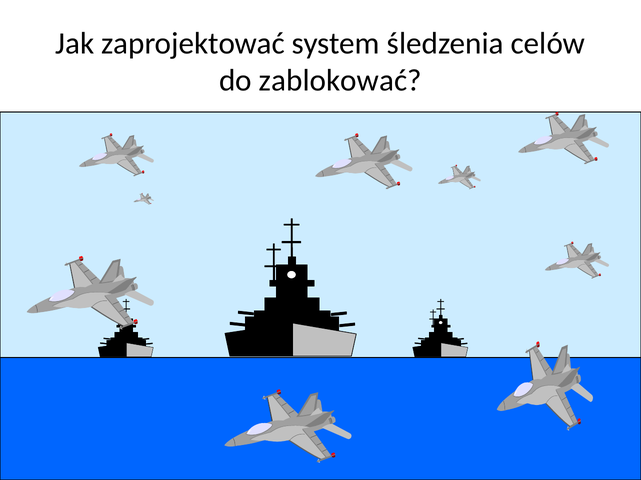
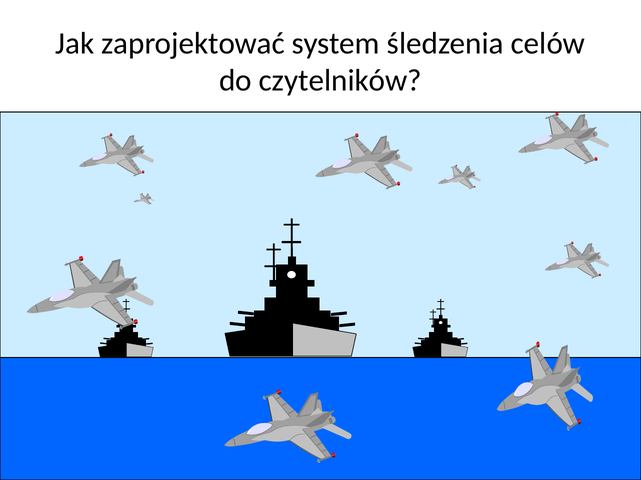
zablokować: zablokować -> czytelników (340, 81)
